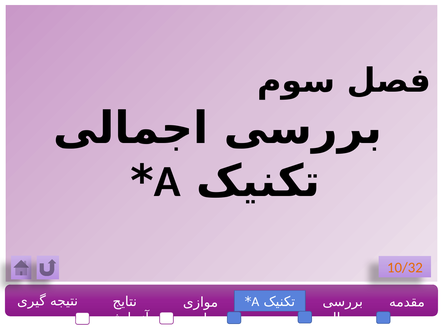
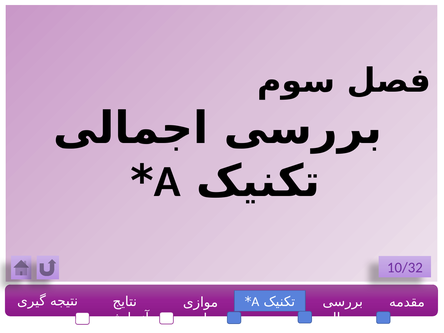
10/32 colour: orange -> purple (405, 268)
